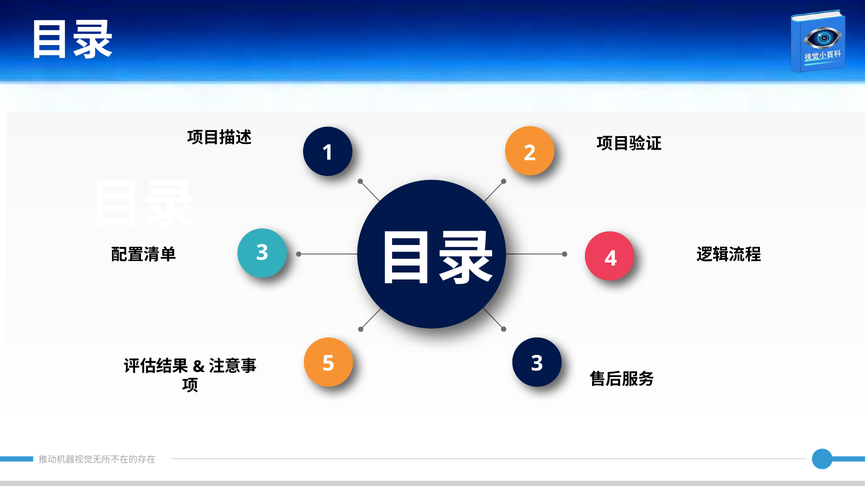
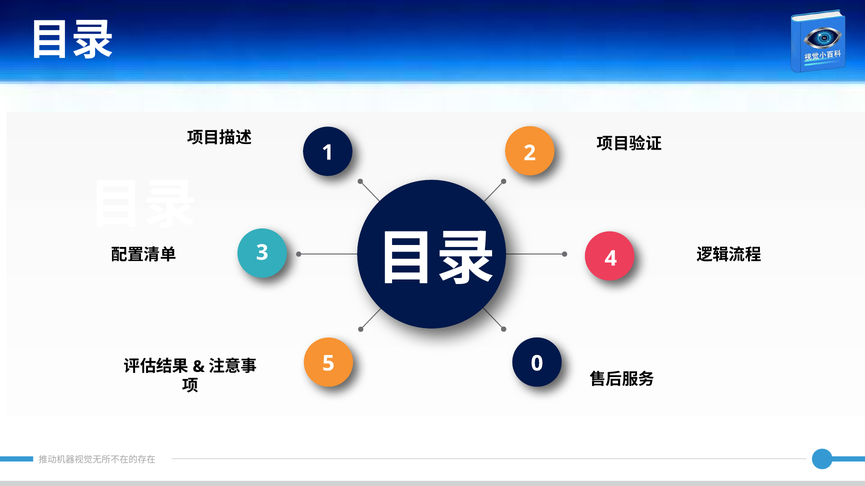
5 3: 3 -> 0 (537, 364)
